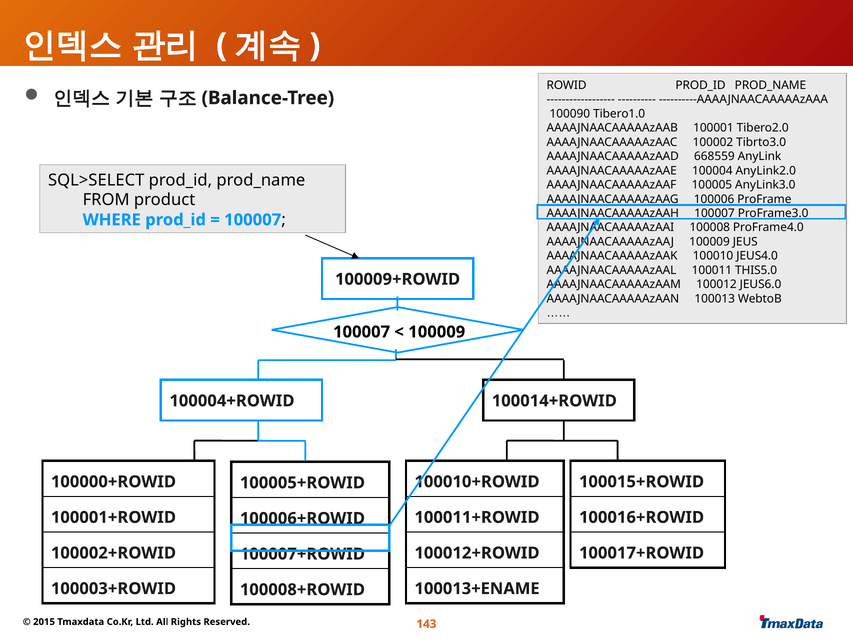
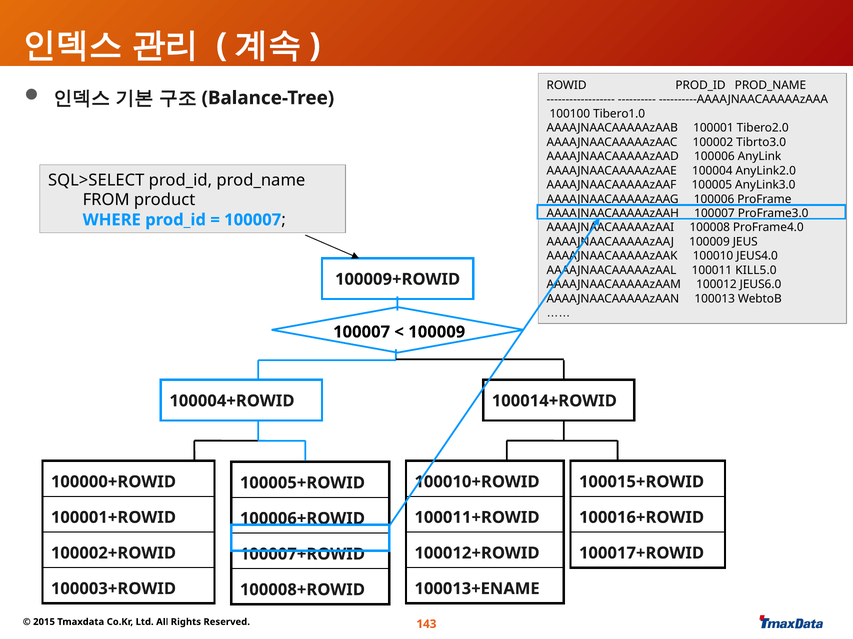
100090: 100090 -> 100100 (570, 114)
AAAAJNAACAAAAAzAAD 668559: 668559 -> 100006 (714, 157)
THIS5.0: THIS5.0 -> KILL5.0 (756, 271)
